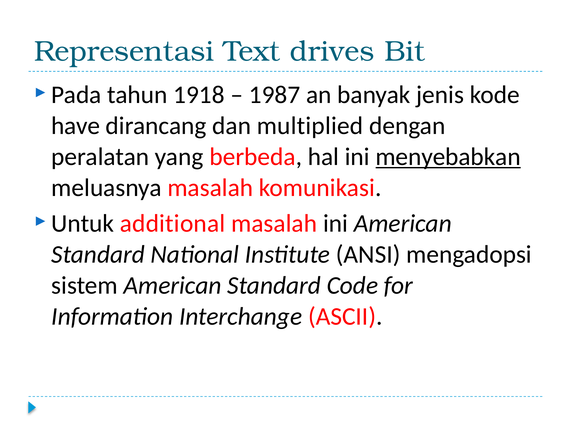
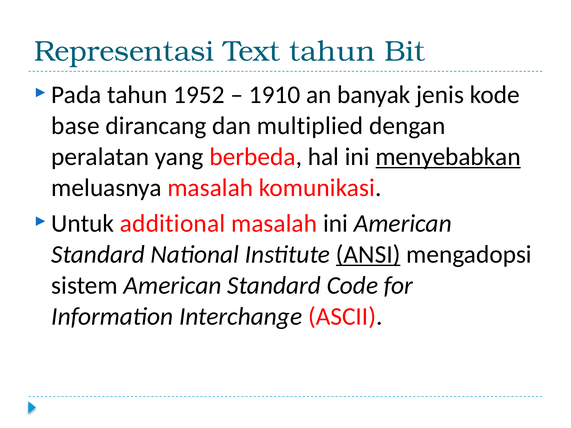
Text drives: drives -> tahun (332, 52)
1918: 1918 -> 1952 (199, 95)
1987: 1987 -> 1910 (275, 95)
have: have -> base (75, 126)
ANSI underline: none -> present (368, 255)
